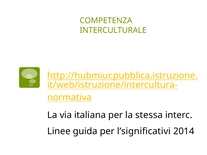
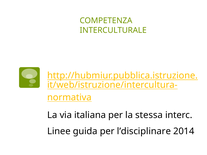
l’significativi: l’significativi -> l’disciplinare (144, 131)
